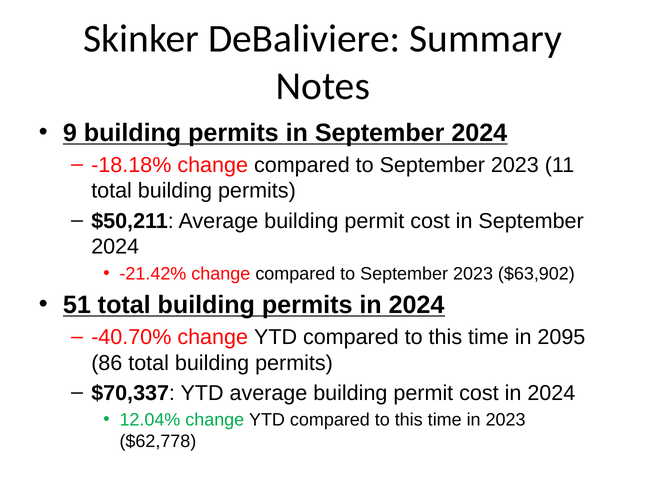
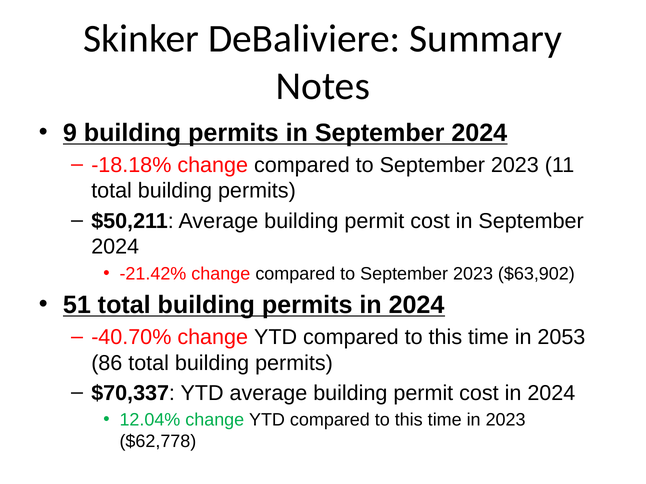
2095: 2095 -> 2053 (561, 337)
